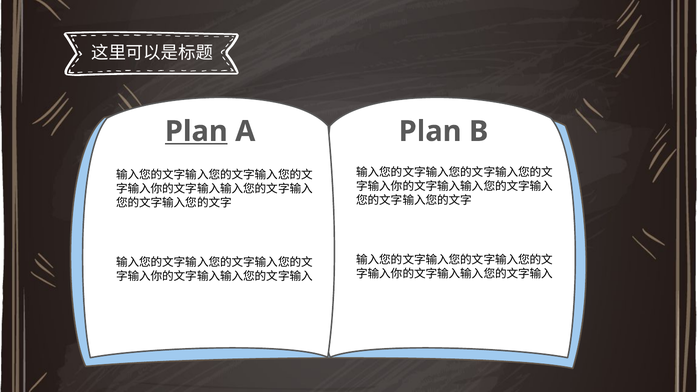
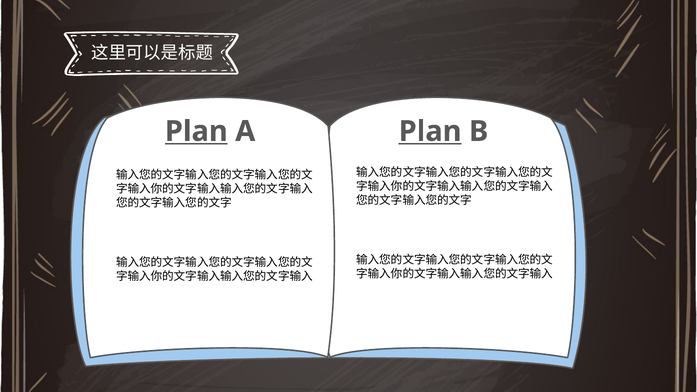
Plan underline: none -> present (430, 131)
